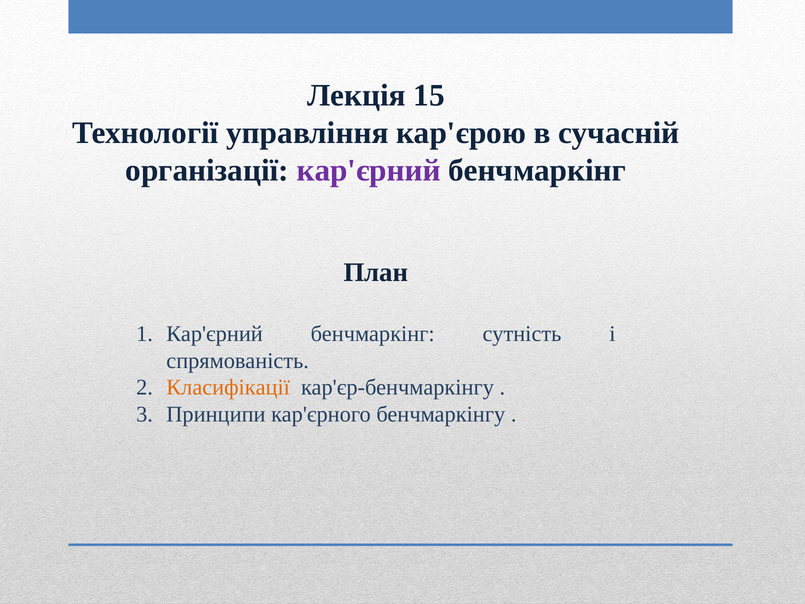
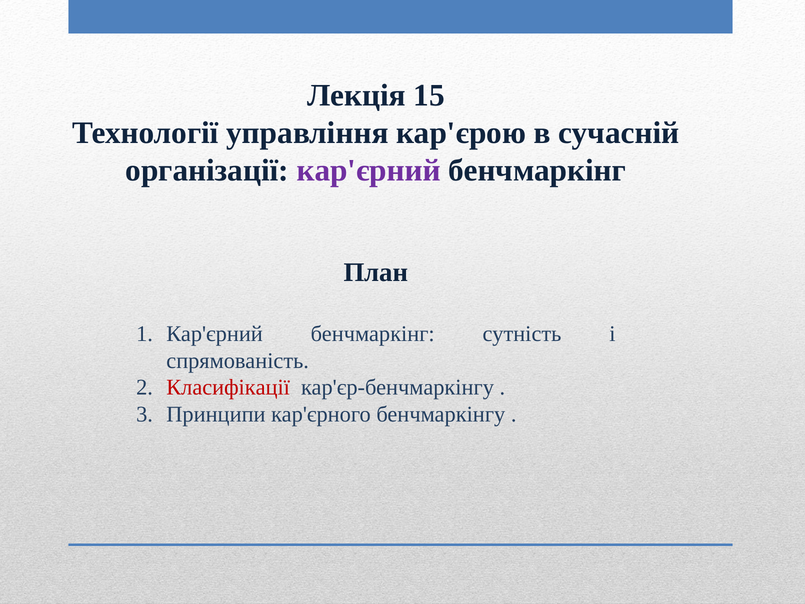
Класифікації colour: orange -> red (228, 387)
